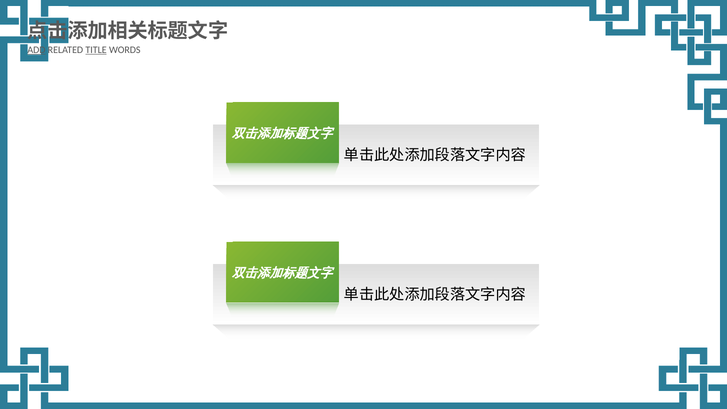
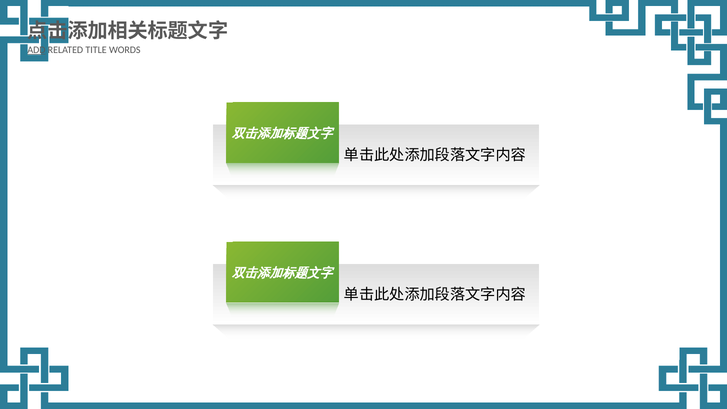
TITLE underline: present -> none (96, 50)
